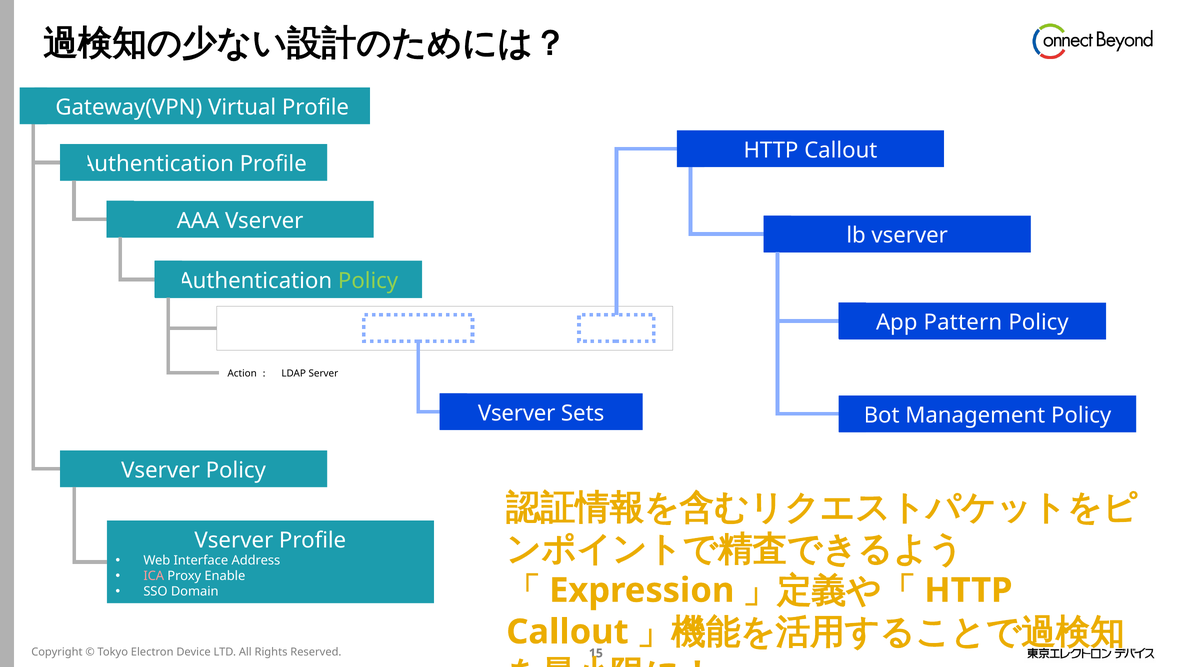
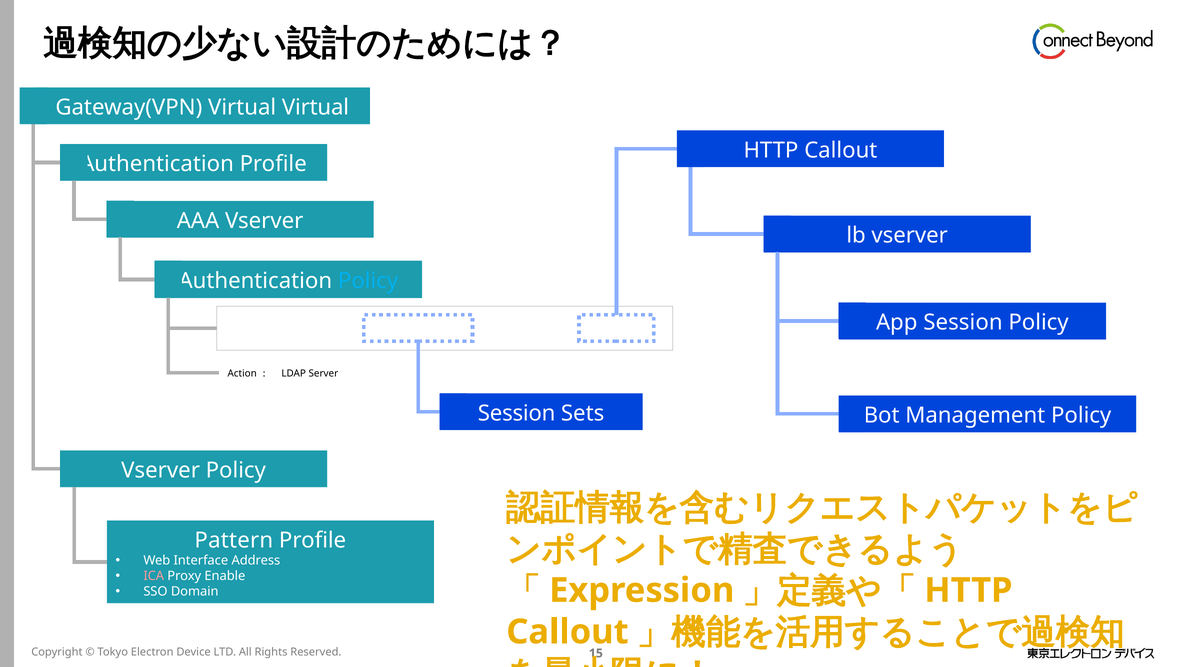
Virtual Profile: Profile -> Virtual (316, 107)
Policy colour: light green -> light blue (368, 281)
App Pattern: Pattern -> Session (963, 322)
Vserver: Vserver -> Session (517, 413)
Vserver: Vserver -> Pattern (234, 540)
